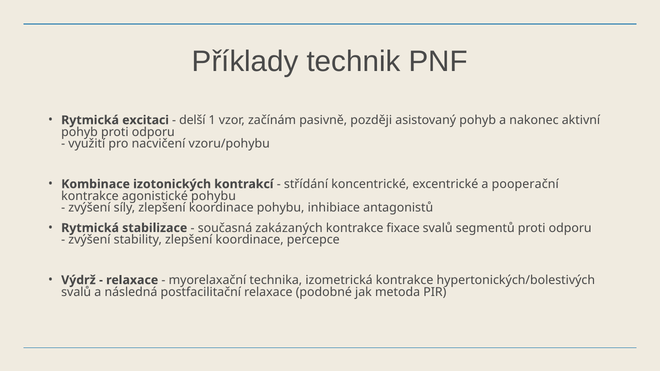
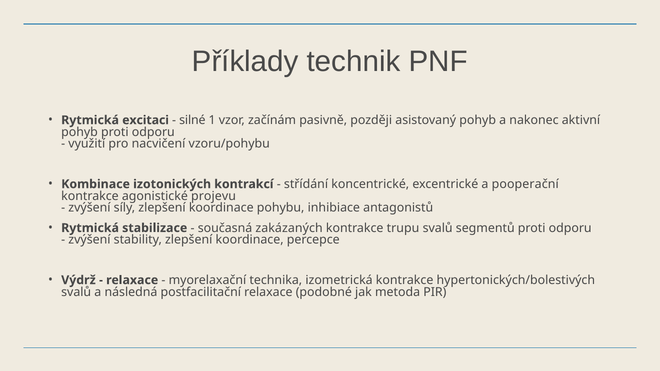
delší: delší -> silné (192, 120)
agonistické pohybu: pohybu -> projevu (213, 196)
fixace: fixace -> trupu (403, 228)
